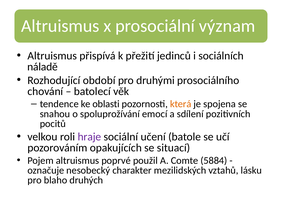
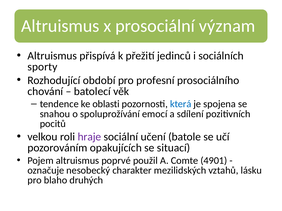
náladě: náladě -> sporty (42, 67)
druhými: druhými -> profesní (155, 80)
která colour: orange -> blue (181, 104)
5884: 5884 -> 4901 (214, 161)
